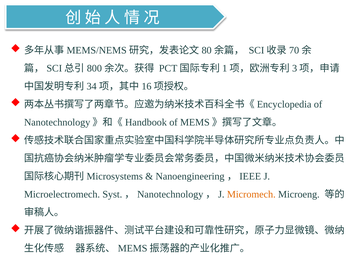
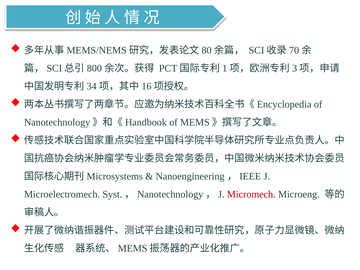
Micromech colour: orange -> red (251, 194)
